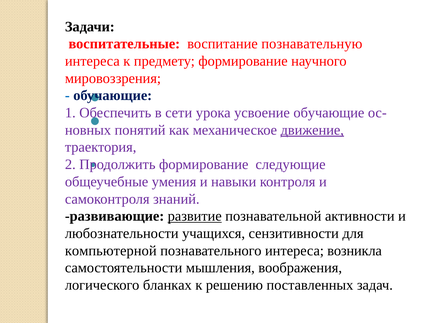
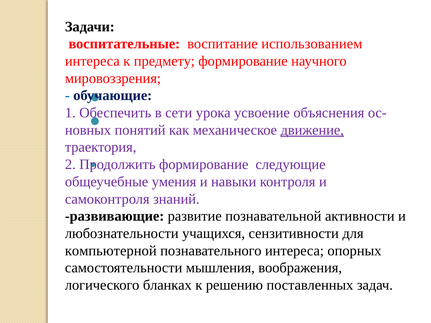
познавательную: познавательную -> использованием (312, 44)
усвоение обучающие: обучающие -> объяснения (329, 113)
развитие underline: present -> none (195, 216)
возникла: возникла -> опорных (354, 251)
